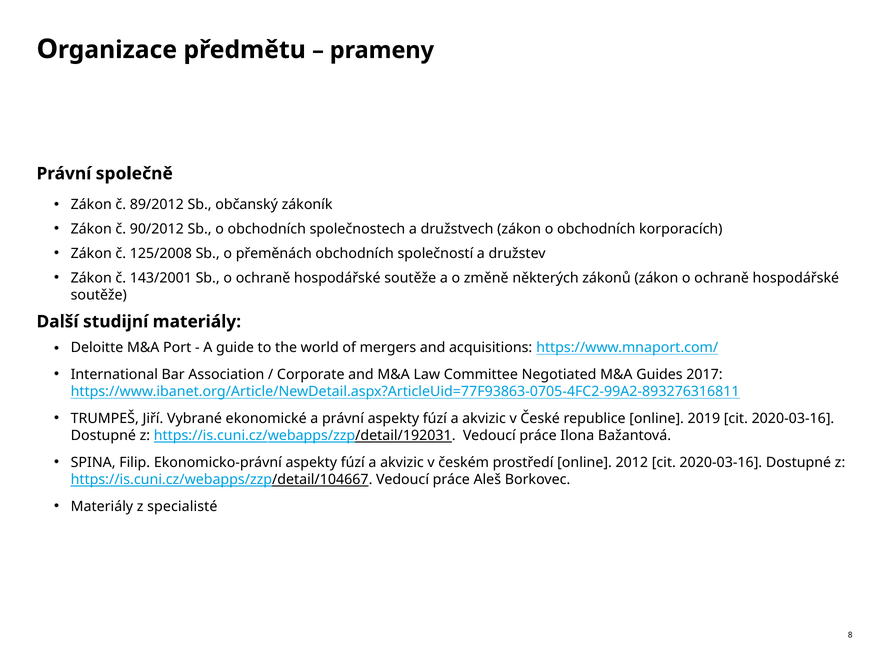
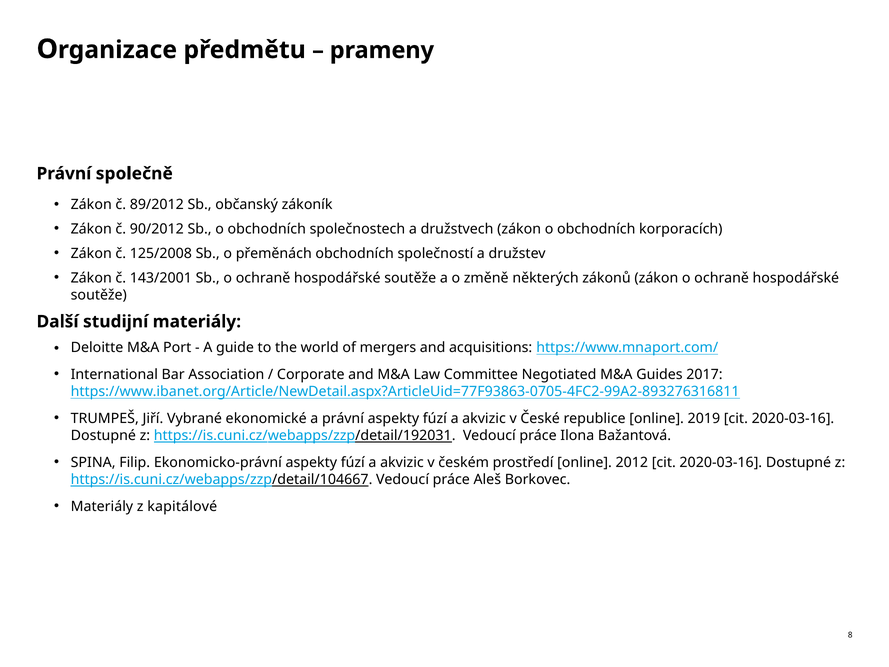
specialisté: specialisté -> kapitálové (182, 506)
